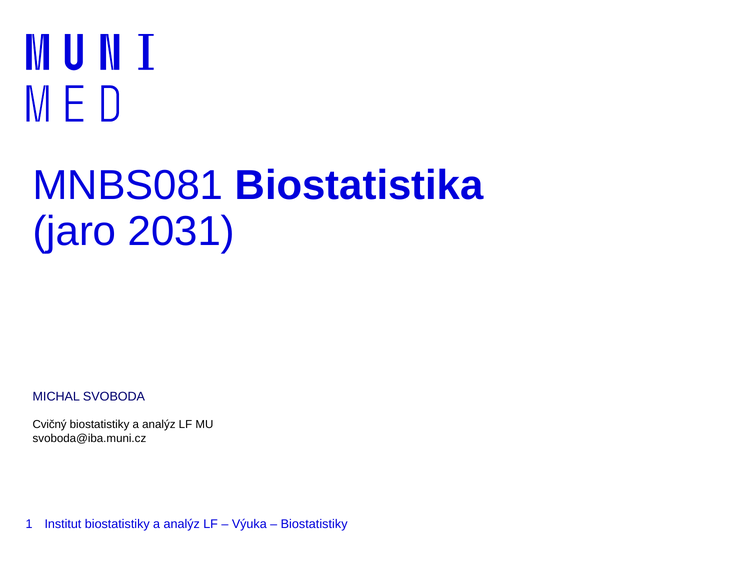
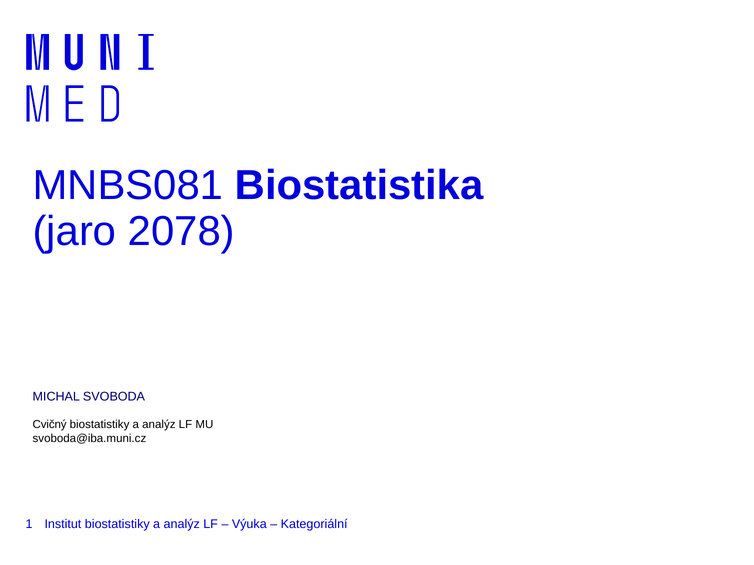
2031: 2031 -> 2078 (181, 232)
Biostatistiky: Biostatistiky -> Kategoriální (314, 525)
